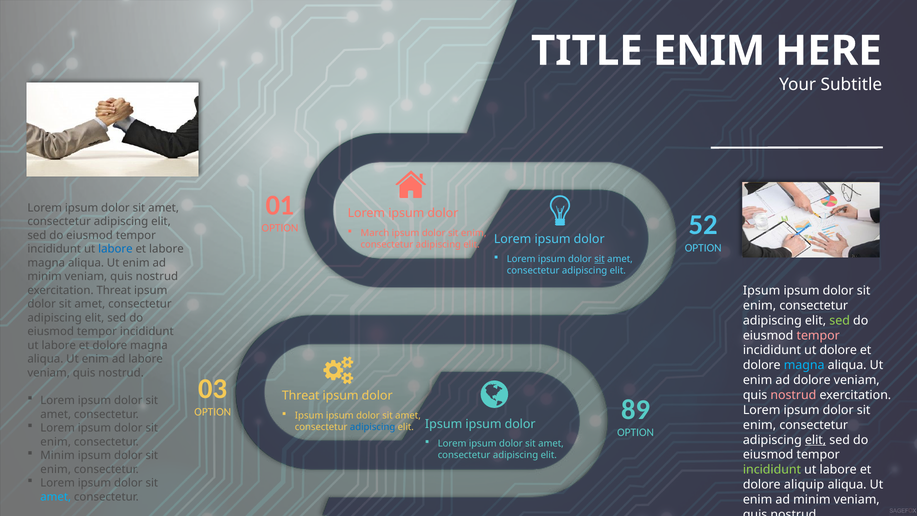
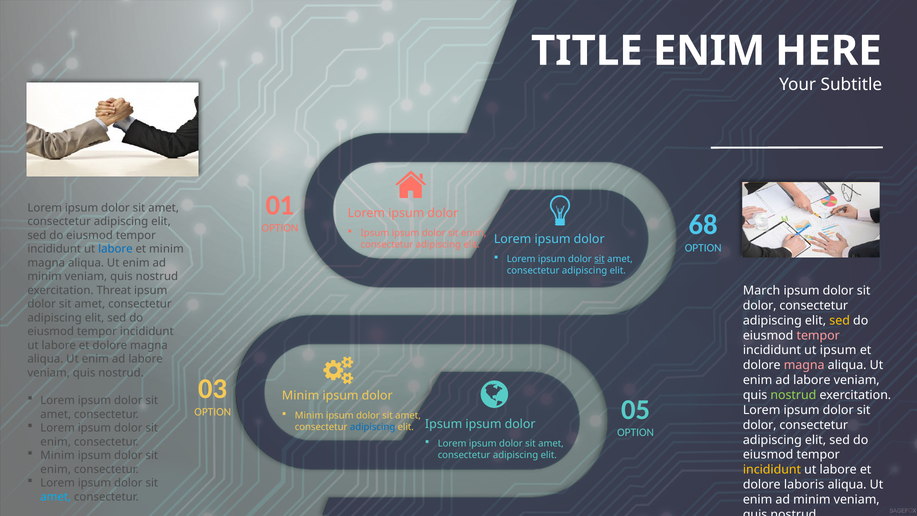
52: 52 -> 68 (703, 225)
March: March -> Ipsum (375, 233)
et labore: labore -> minim (166, 249)
Ipsum: Ipsum -> March (762, 291)
enim: enim -> dolor (760, 305)
sed colour: light green -> yellow (840, 320)
ut dolore: dolore -> ipsum (838, 350)
magna colour: light blue -> pink (804, 365)
dolore: dolore -> labore (812, 380)
nostrud colour: pink -> light green (793, 395)
Threat: Threat -> Minim (301, 396)
89: 89 -> 05 (636, 409)
Ipsum: Ipsum -> Minim (309, 416)
enim: enim -> dolor (760, 425)
elit underline: present -> none (816, 440)
incididunt colour: light green -> yellow (772, 470)
aliquip: aliquip -> laboris (804, 484)
